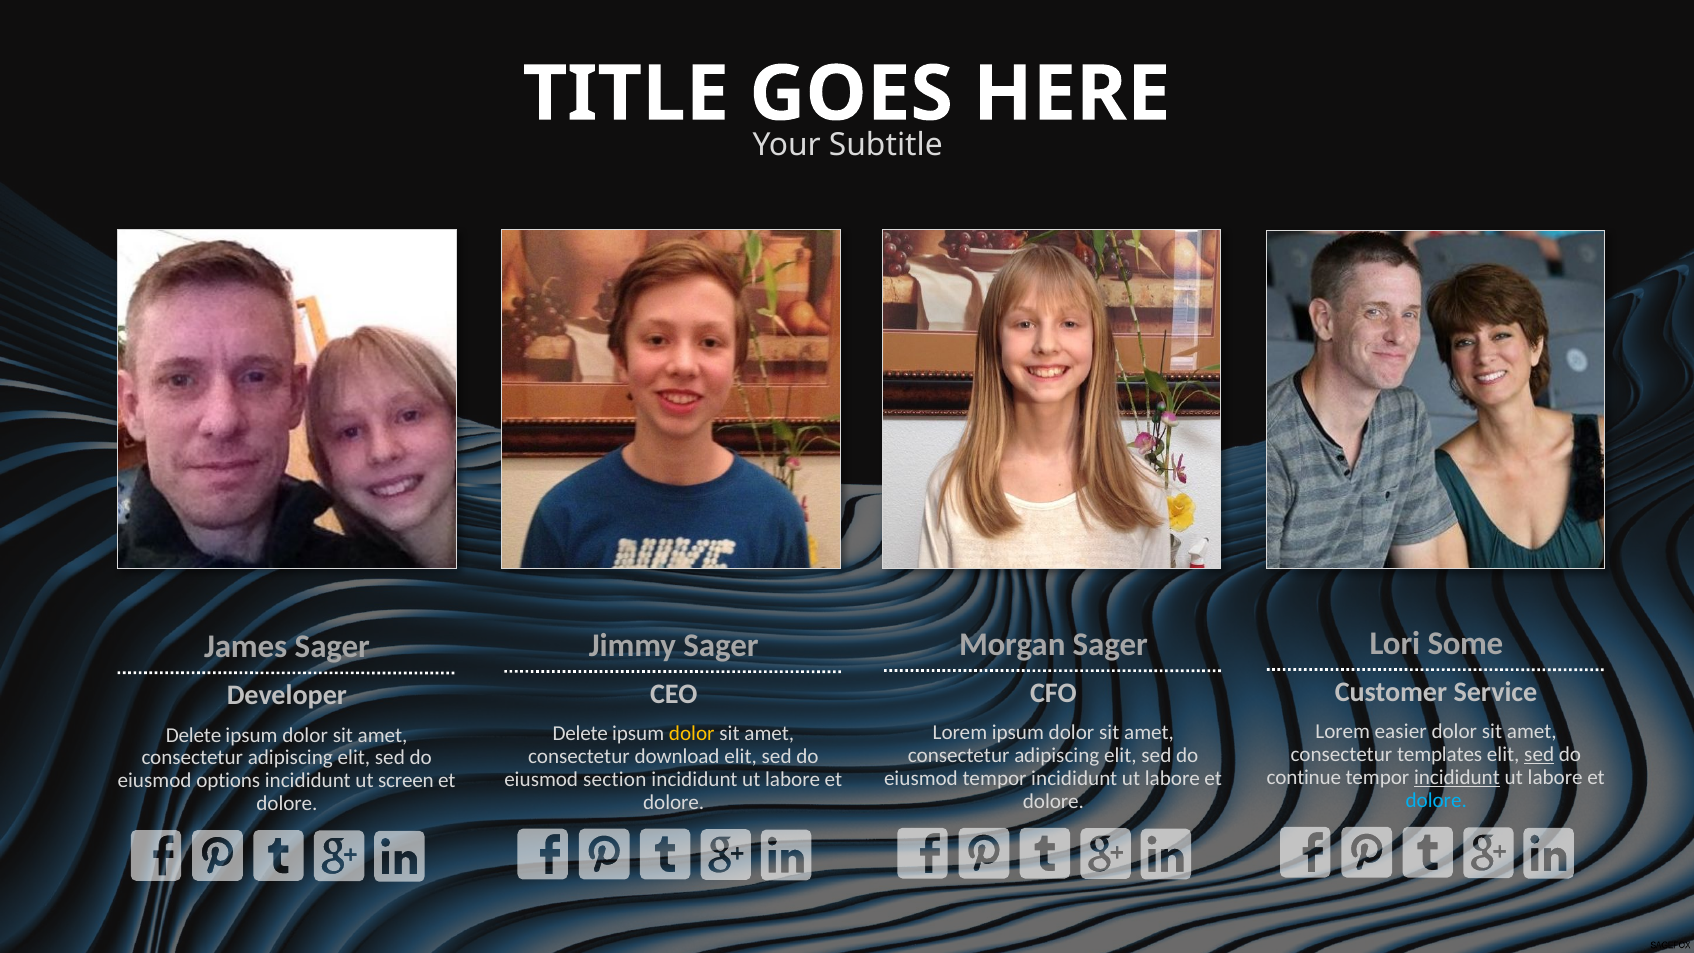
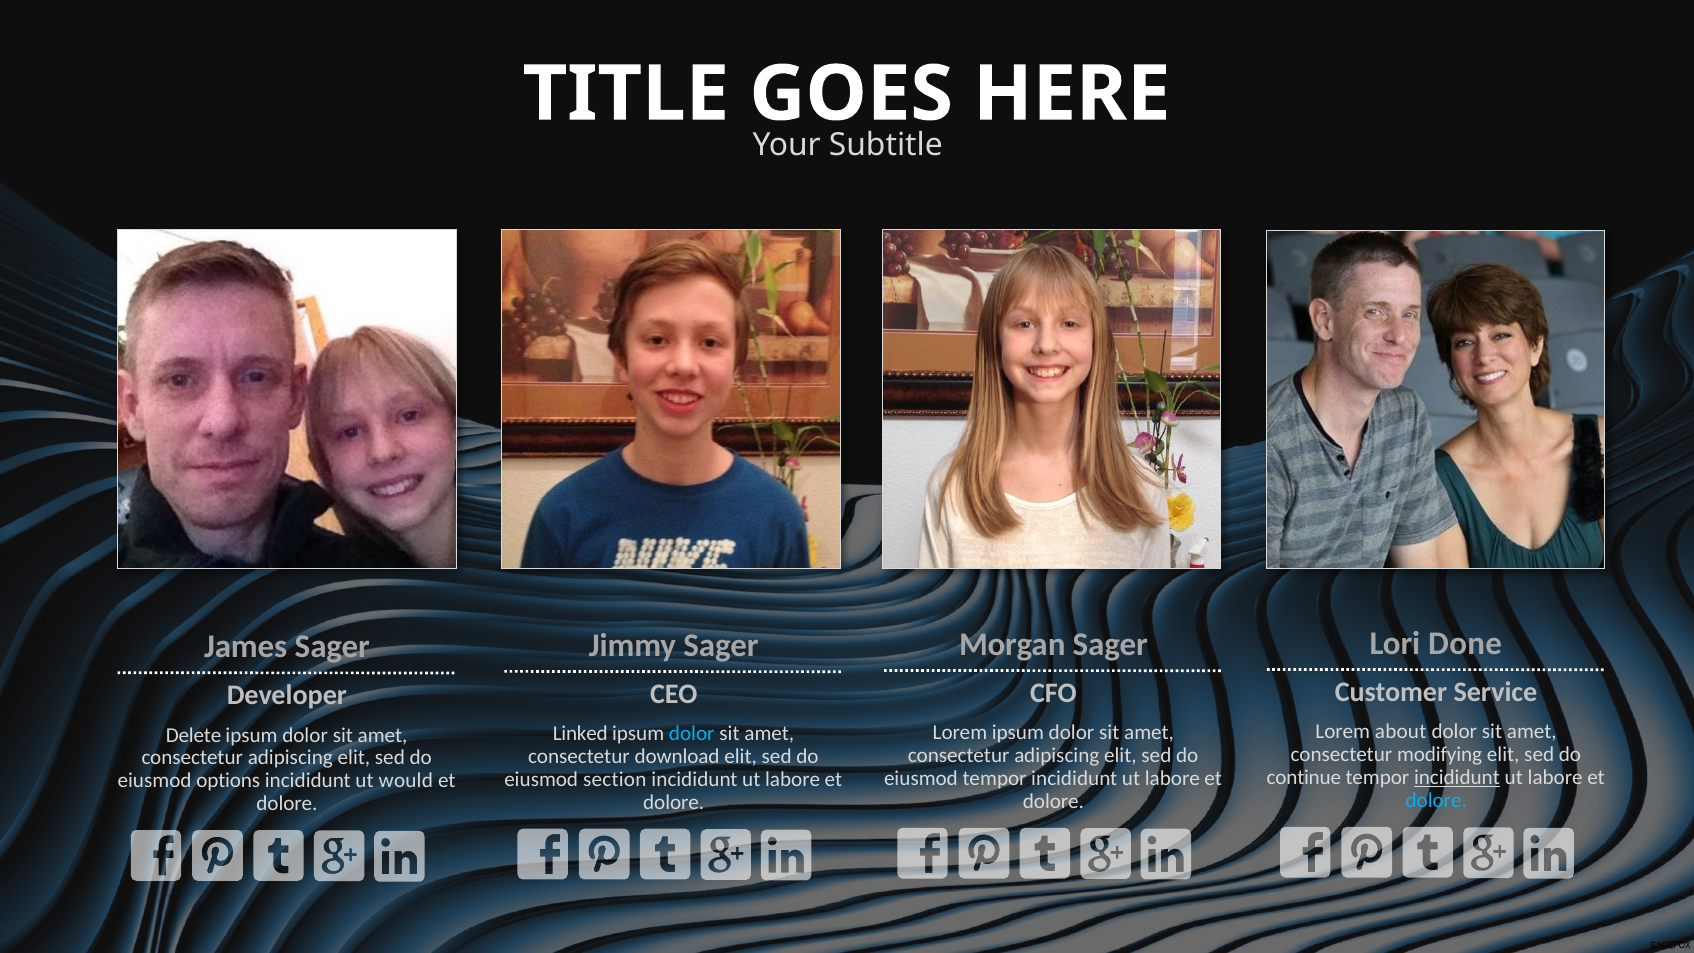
Some: Some -> Done (1465, 643)
easier: easier -> about (1401, 732)
Delete: Delete -> Linked (580, 734)
dolor colour: yellow -> light blue (692, 734)
templates: templates -> modifying (1440, 755)
sed underline: present -> none (1539, 755)
screen: screen -> would (406, 781)
